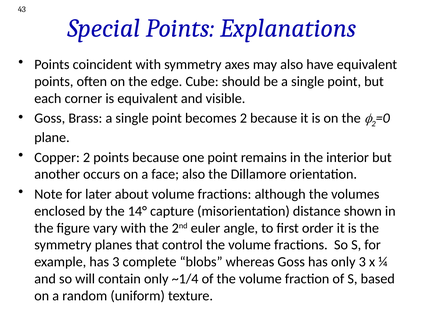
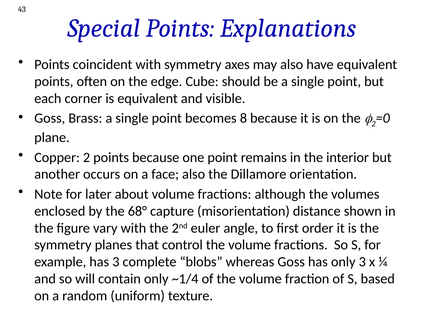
becomes 2: 2 -> 8 (243, 118)
14°: 14° -> 68° (137, 211)
